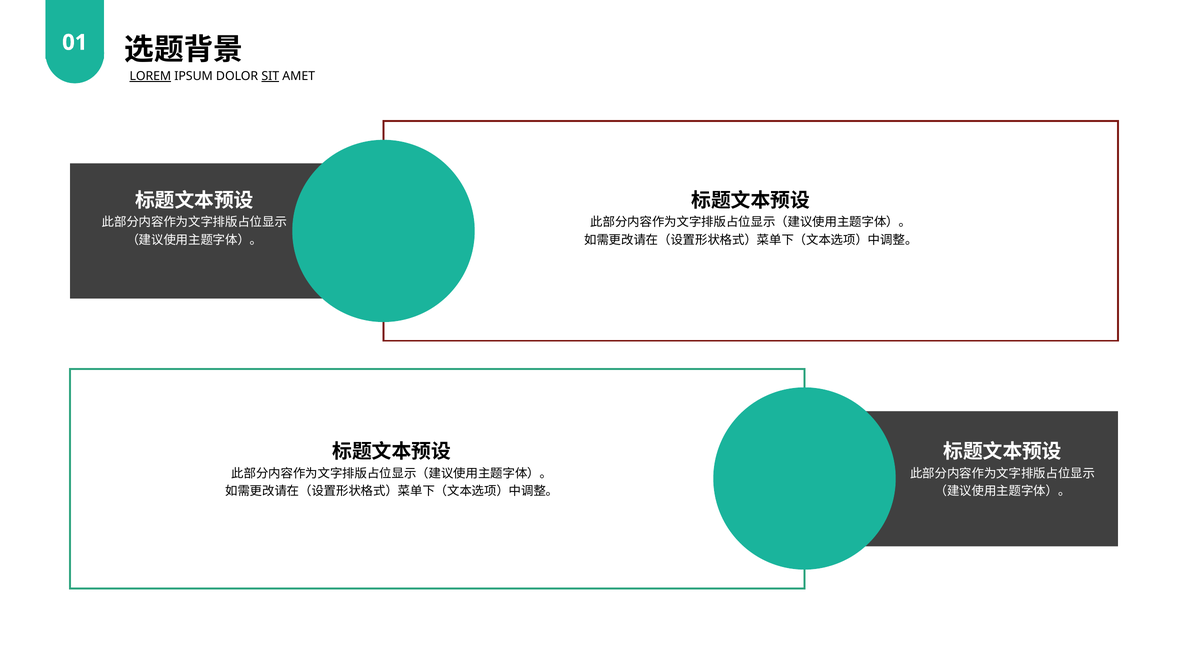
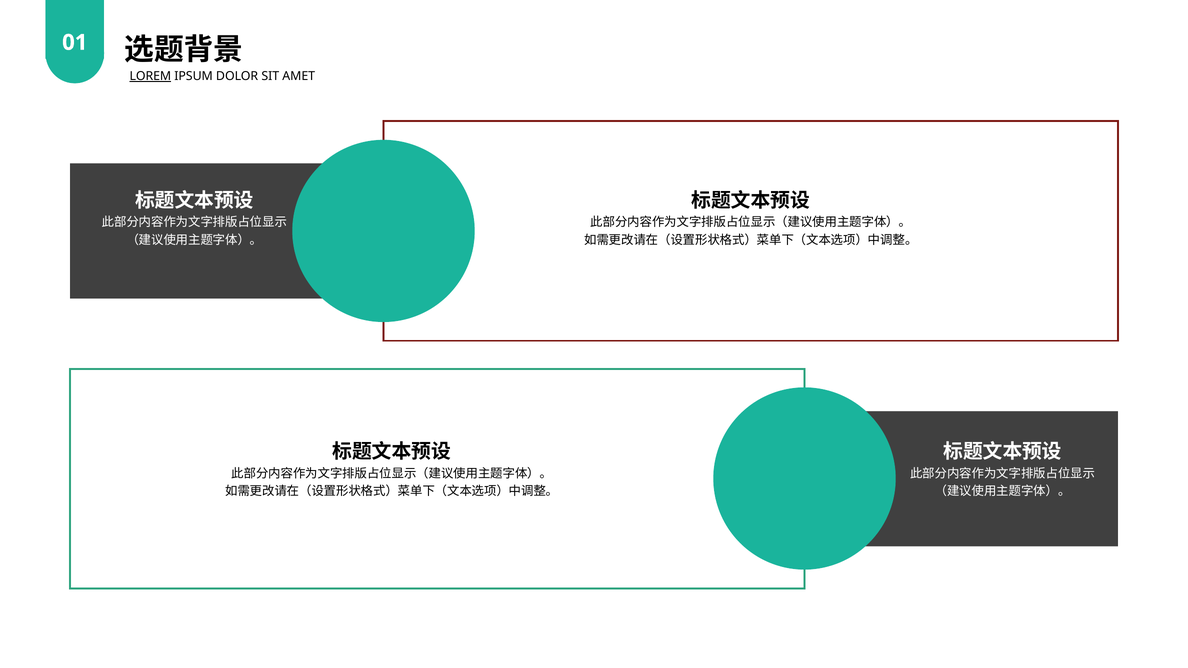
SIT underline: present -> none (270, 76)
